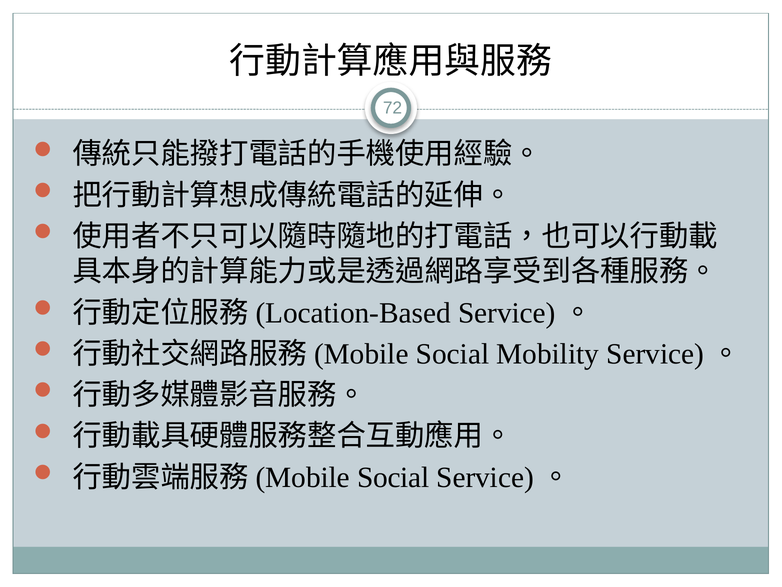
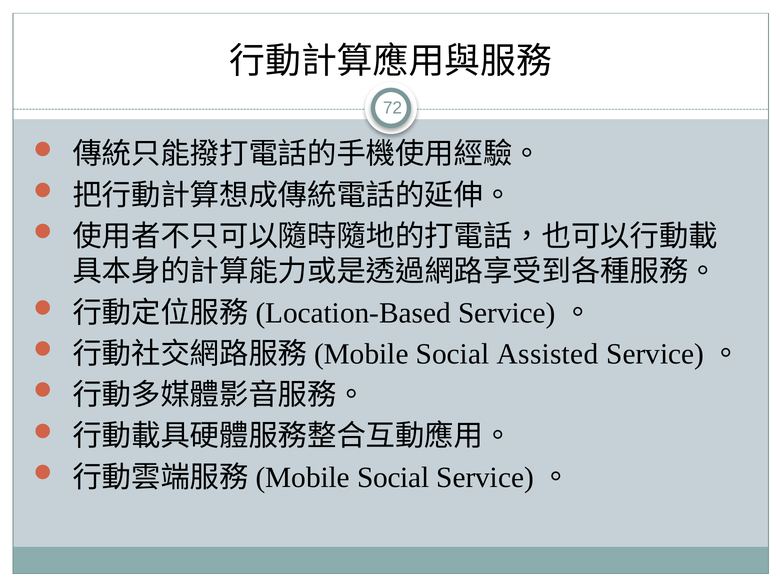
Mobility: Mobility -> Assisted (548, 354)
